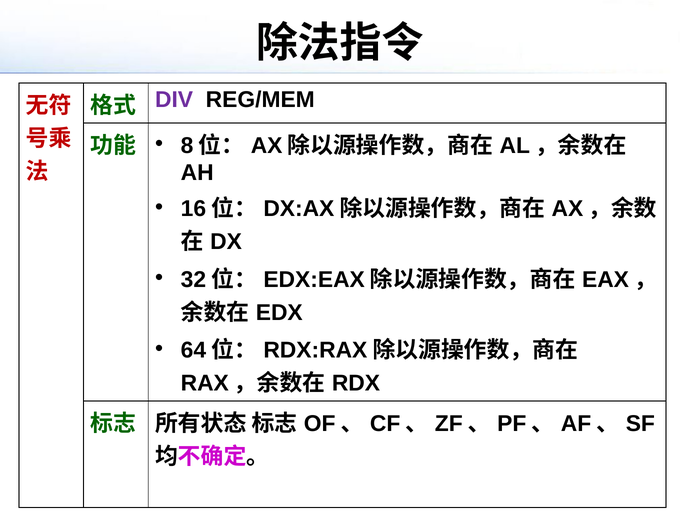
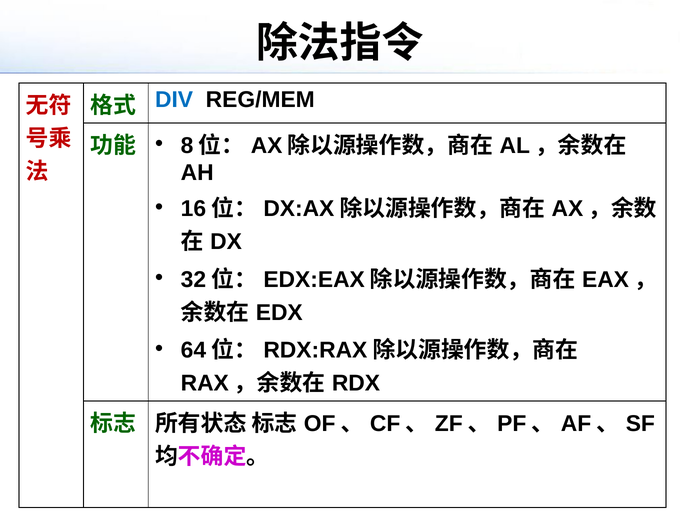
DIV colour: purple -> blue (174, 100)
